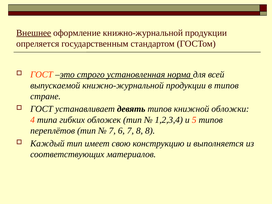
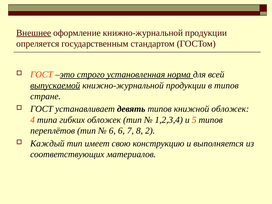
выпускаемой underline: none -> present (55, 85)
книжной обложки: обложки -> обложек (230, 109)
7: 7 -> 6 (112, 131)
8 8: 8 -> 2 (150, 131)
